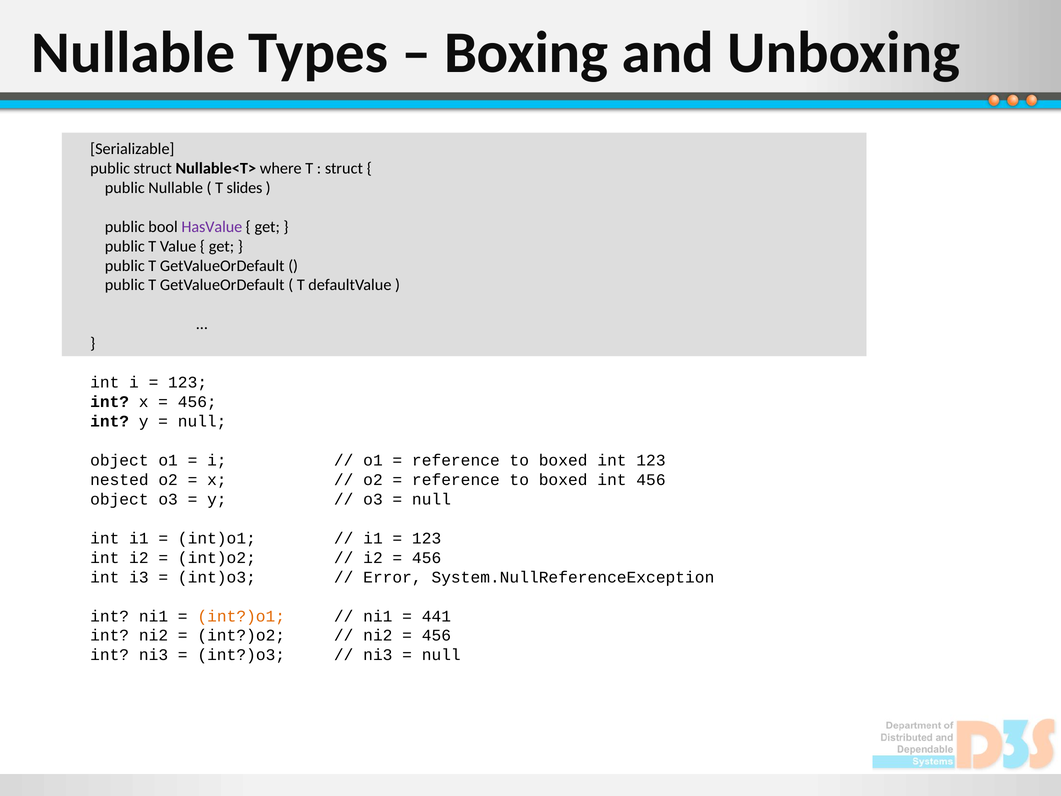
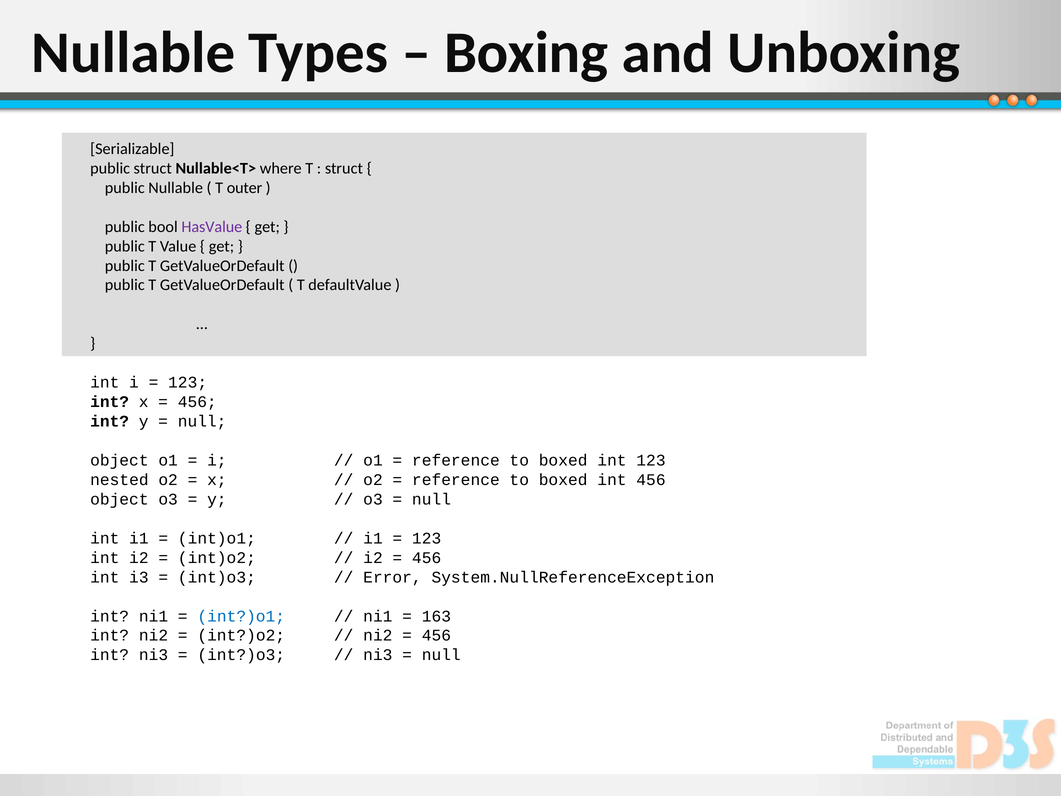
slides: slides -> outer (245, 188)
int?)o1 colour: orange -> blue (241, 616)
441: 441 -> 163 (436, 616)
